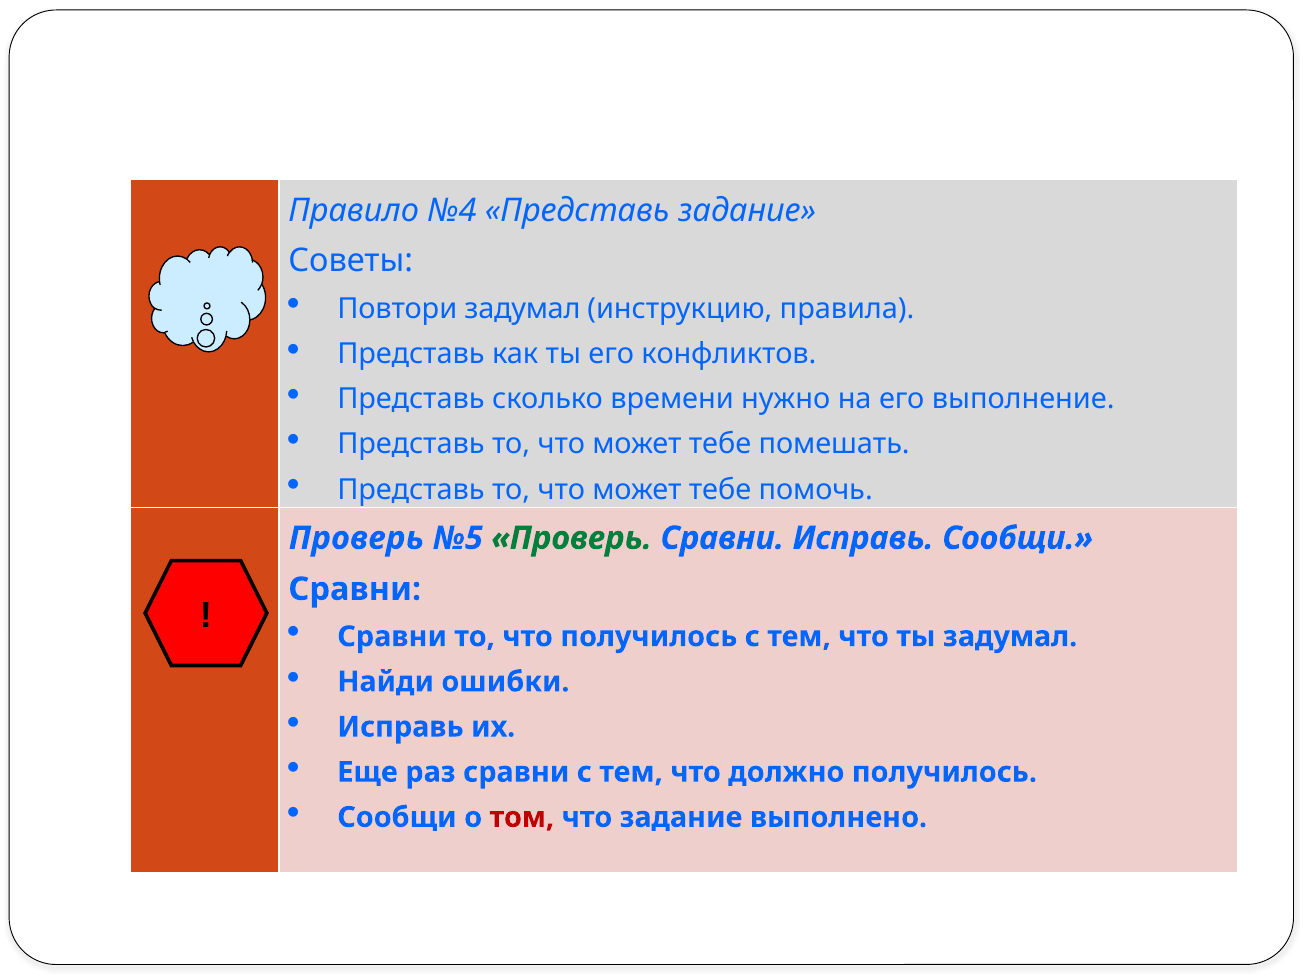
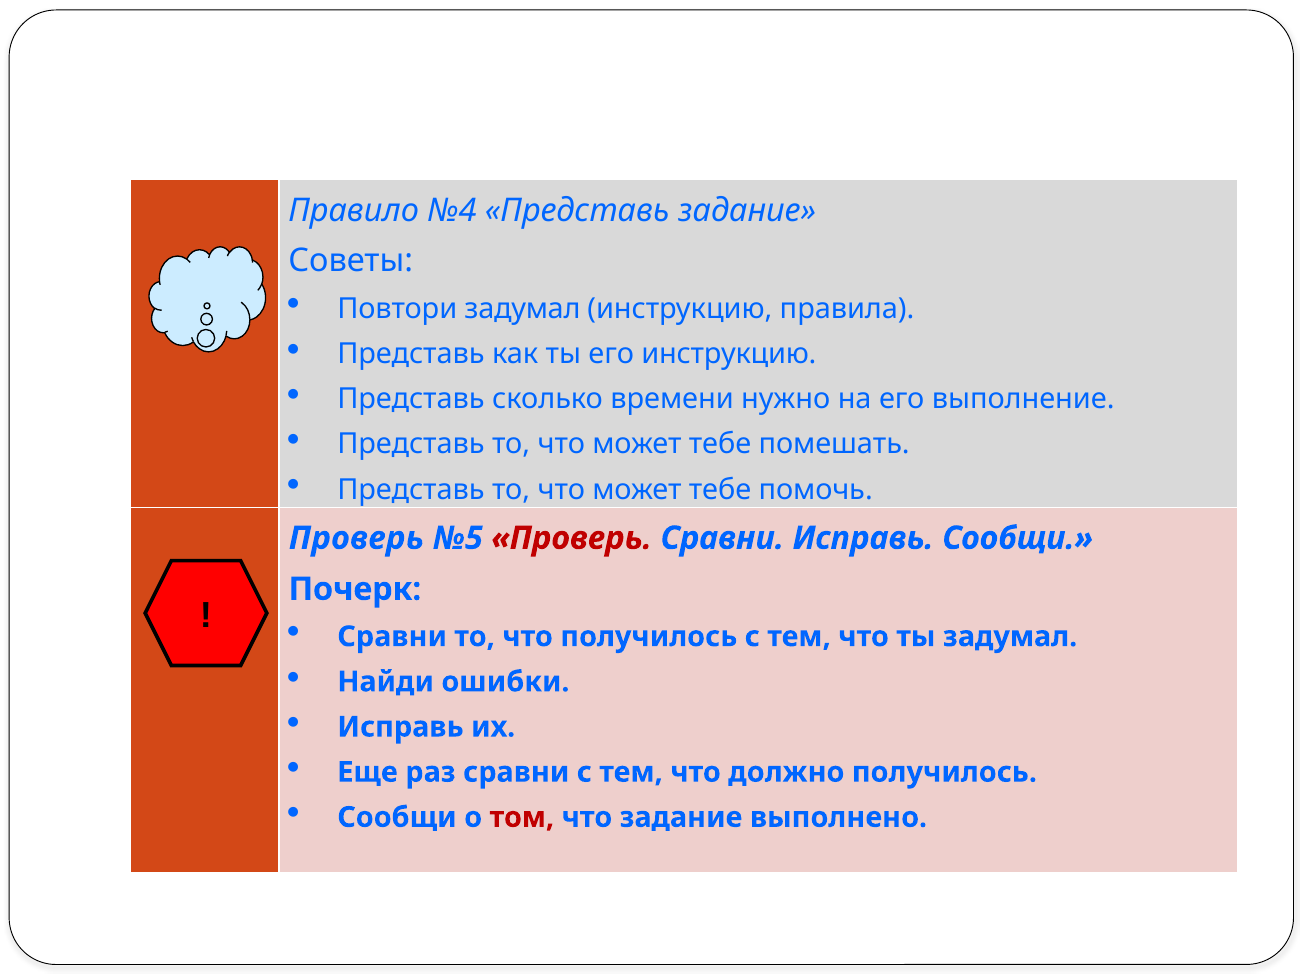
его конфликтов: конфликтов -> инструкцию (729, 354)
Проверь colour: green -> red (572, 538)
Сравни: Сравни -> Почерк (355, 589)
